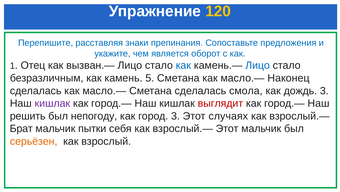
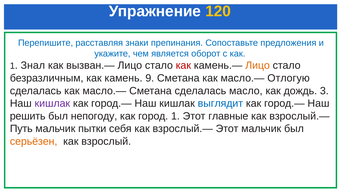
Отец: Отец -> Знал (33, 65)
как colour: blue -> red (183, 65)
Лицо colour: blue -> orange (258, 65)
5: 5 -> 9 (150, 78)
Наконец: Наконец -> Отлогую (289, 78)
смола: смола -> масло (246, 90)
выглядит colour: red -> blue (220, 103)
город 3: 3 -> 1 (175, 116)
случаях: случаях -> главные (228, 116)
Брат: Брат -> Путь (21, 128)
